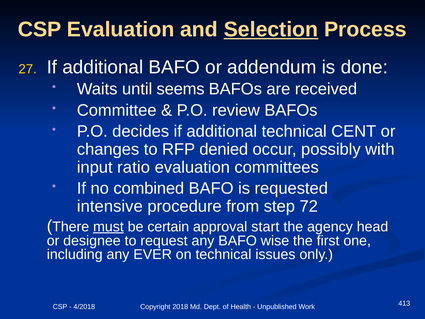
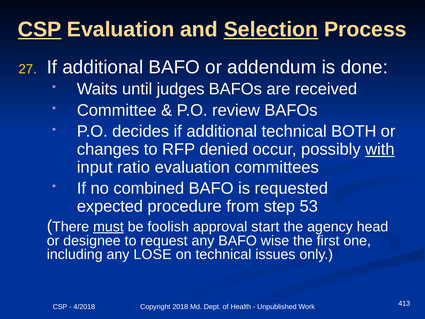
CSP underline: none -> present (40, 29)
seems: seems -> judges (181, 89)
CENT: CENT -> BOTH (354, 131)
with underline: none -> present (380, 149)
intensive: intensive -> expected (110, 206)
72: 72 -> 53 (309, 206)
certain: certain -> foolish (168, 226)
EVER: EVER -> LOSE (153, 254)
